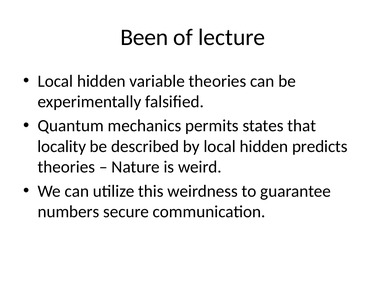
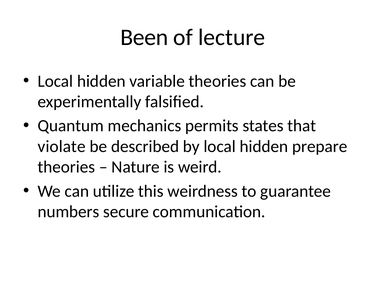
locality: locality -> violate (62, 146)
predicts: predicts -> prepare (320, 146)
